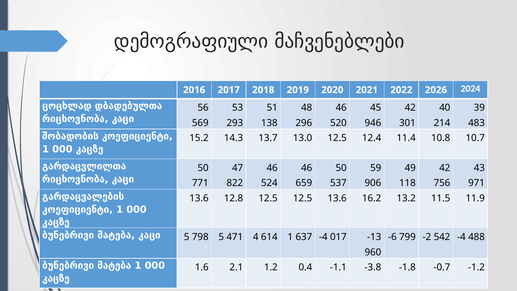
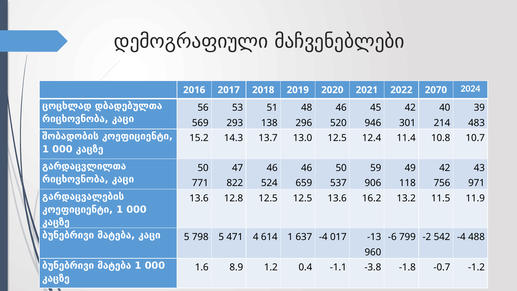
2026: 2026 -> 2070 (436, 90)
2.1: 2.1 -> 8.9 (236, 267)
